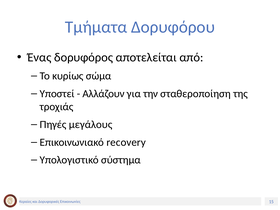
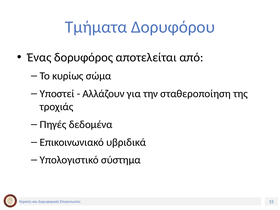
μεγάλους: μεγάλους -> δεδομένα (91, 125)
recovery: recovery -> υβριδικά (126, 142)
